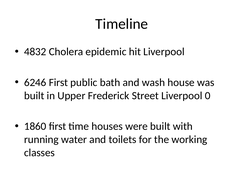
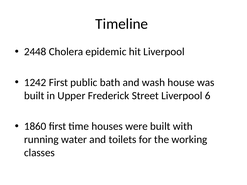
4832: 4832 -> 2448 (35, 52)
6246: 6246 -> 1242 (35, 83)
0: 0 -> 6 (208, 96)
